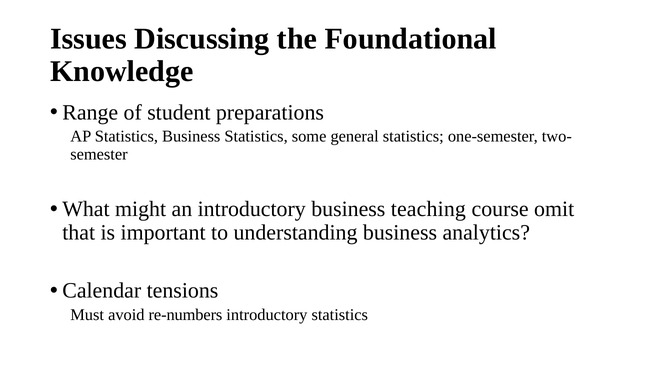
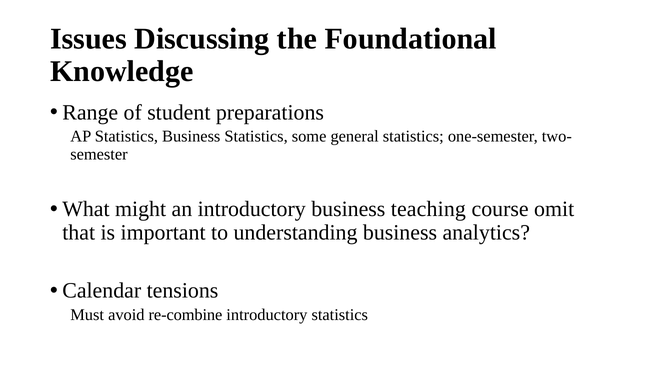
re-numbers: re-numbers -> re-combine (185, 315)
